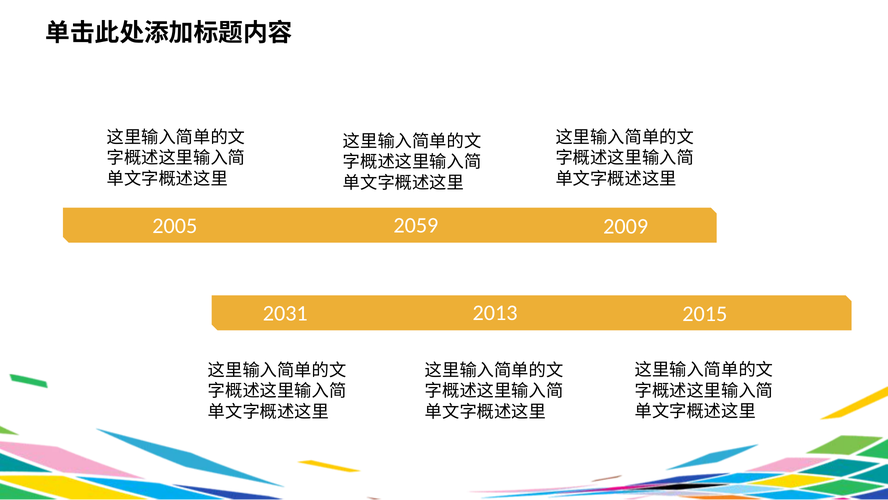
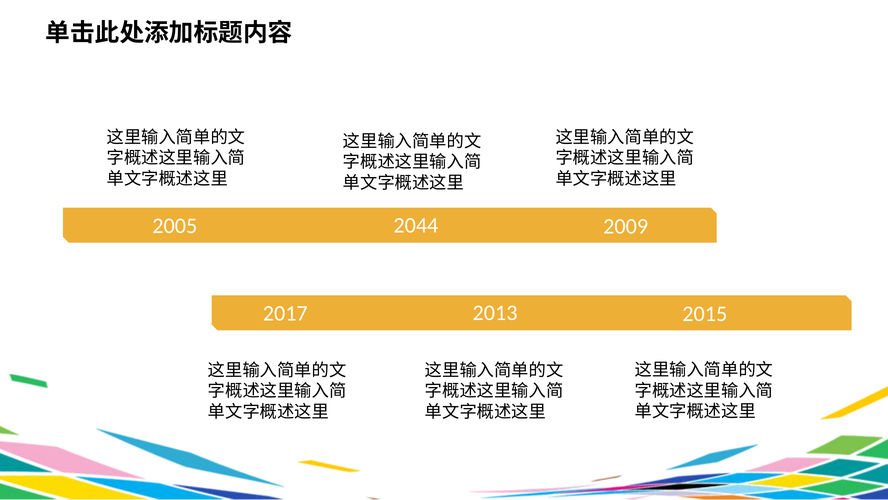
2059: 2059 -> 2044 (416, 225)
2031: 2031 -> 2017 (285, 313)
